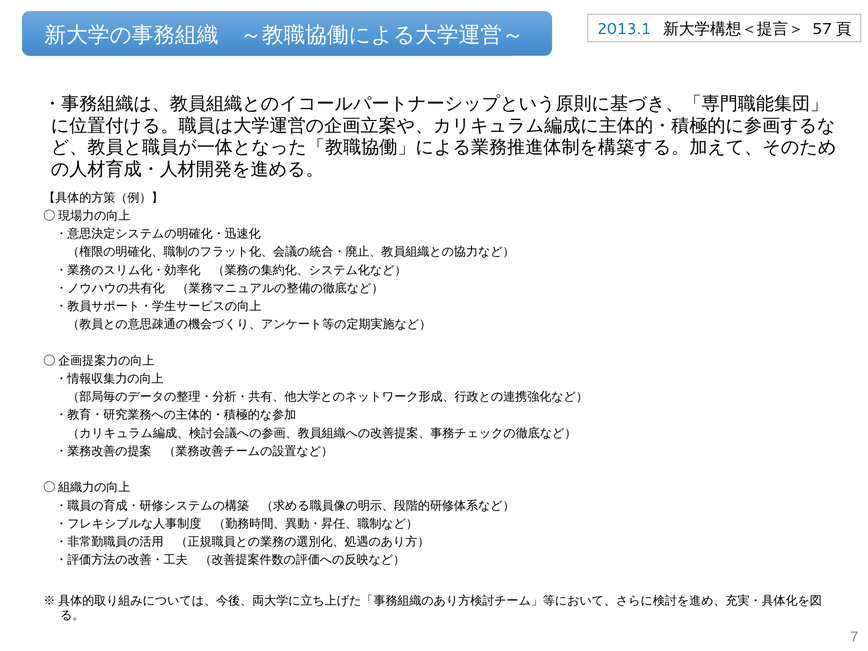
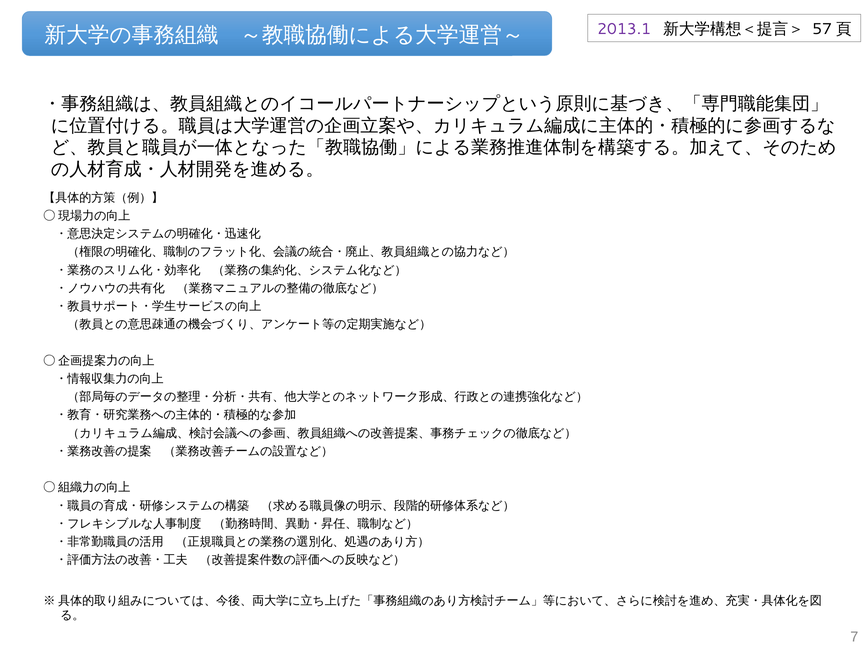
2013.1 colour: blue -> purple (624, 29)
